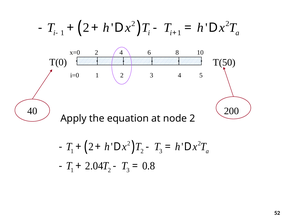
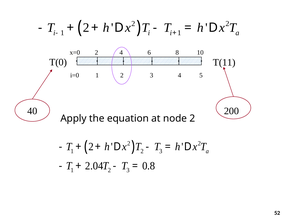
T(50: T(50 -> T(11 (224, 62)
